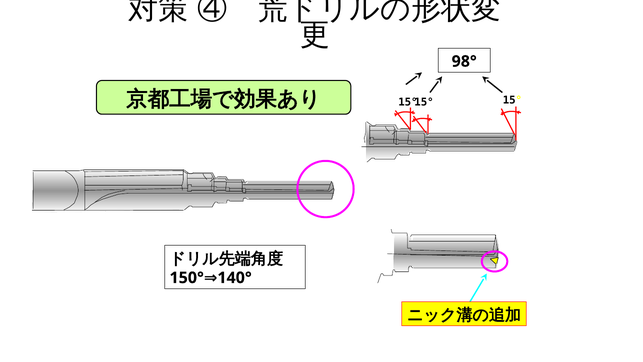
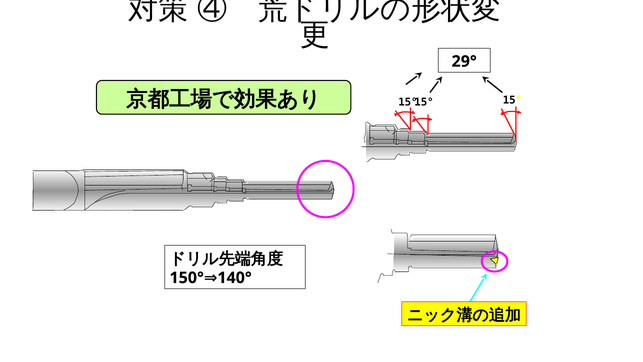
98°: 98° -> 29° (464, 61)
